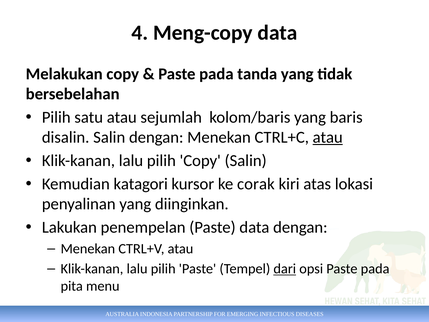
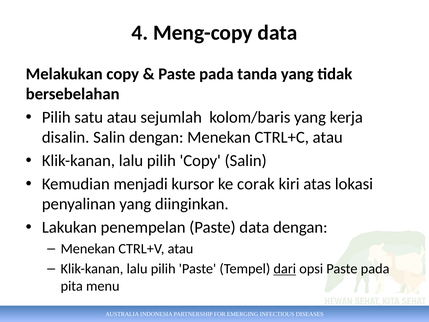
baris: baris -> kerja (346, 117)
atau underline: present -> none (328, 137)
katagori: katagori -> menjadi (141, 184)
